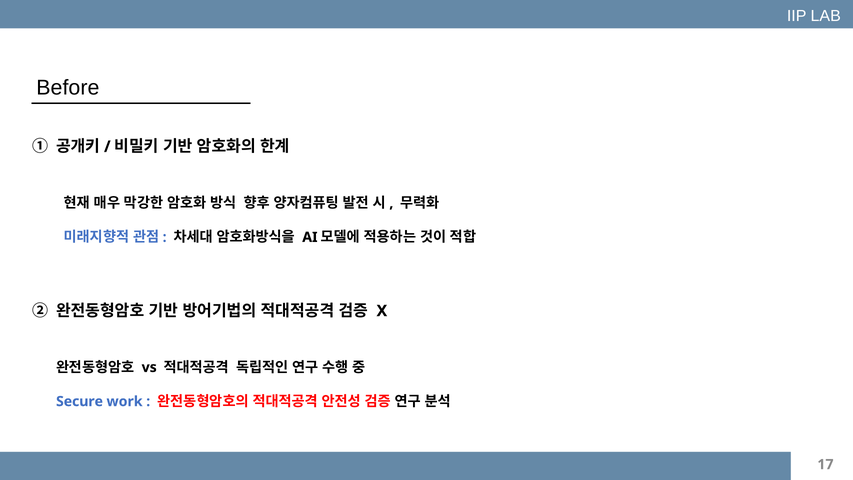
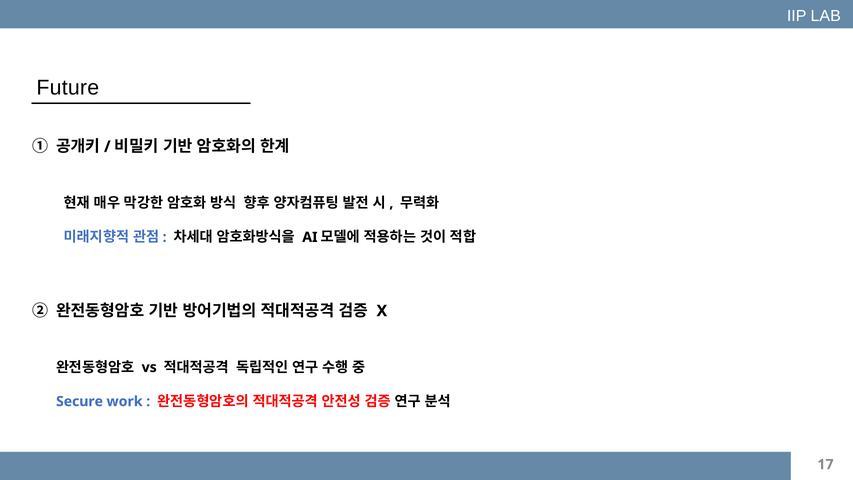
Before: Before -> Future (68, 88)
